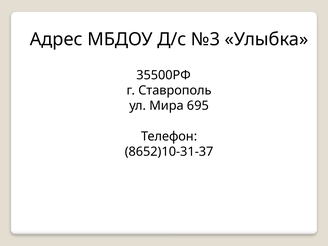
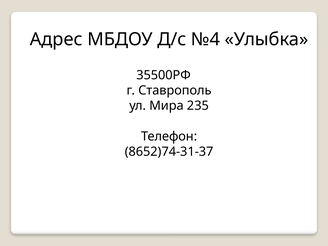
№3: №3 -> №4 (205, 39)
695: 695 -> 235 (198, 106)
8652)10-31-37: 8652)10-31-37 -> 8652)74-31-37 (169, 152)
